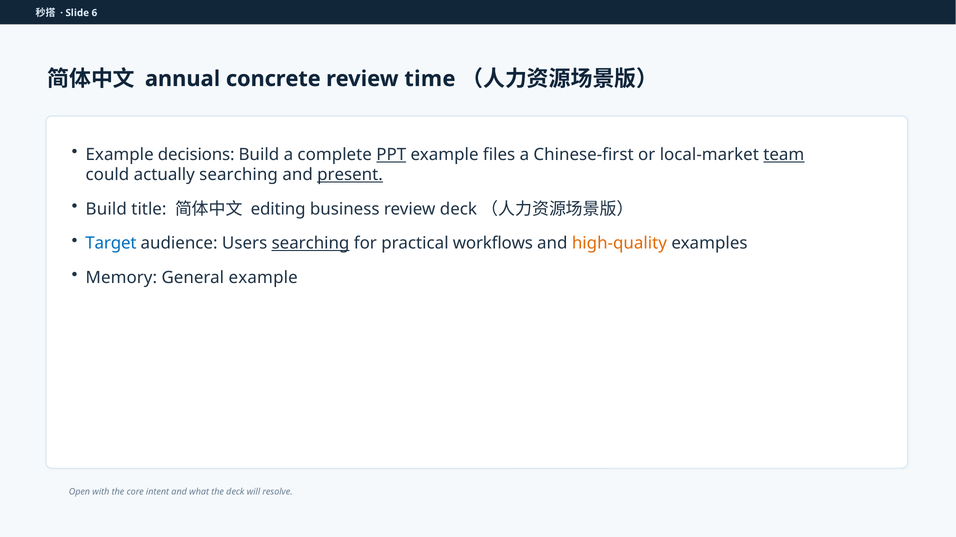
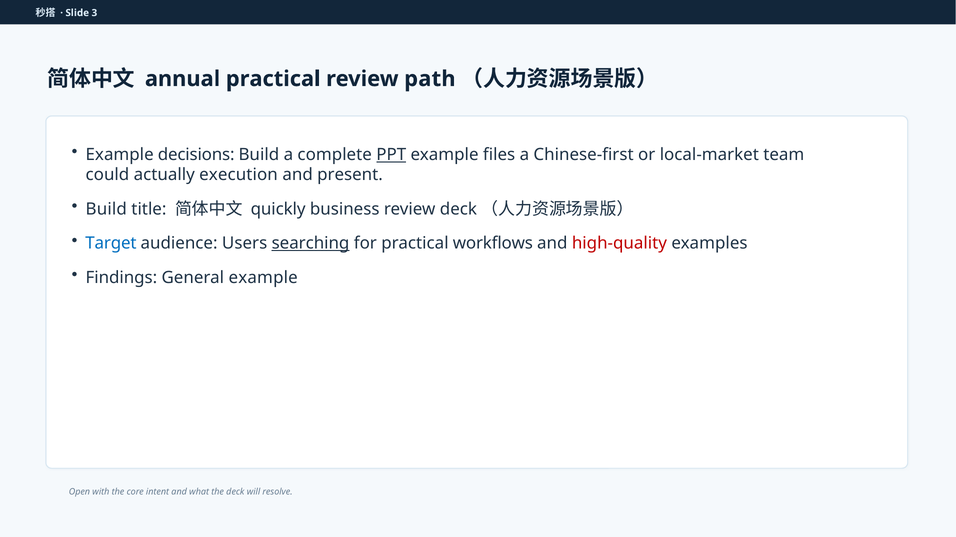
6: 6 -> 3 (94, 13)
annual concrete: concrete -> practical (273, 79)
time: time -> path (430, 79)
team underline: present -> none (784, 155)
actually searching: searching -> execution (239, 175)
present underline: present -> none (350, 175)
editing: editing -> quickly (278, 209)
high-quality colour: orange -> red (619, 244)
Memory: Memory -> Findings (121, 278)
